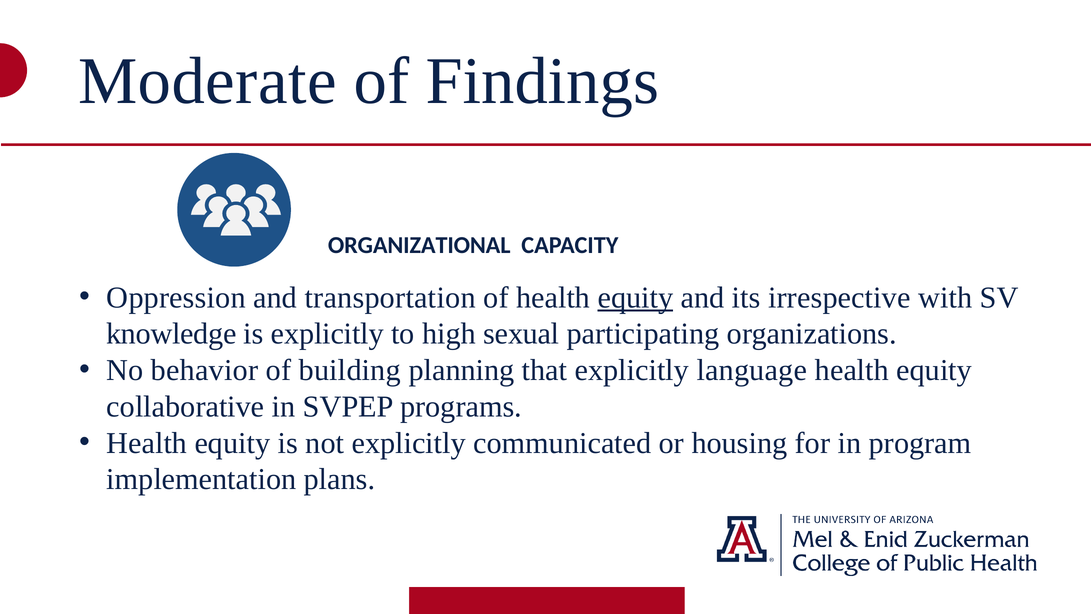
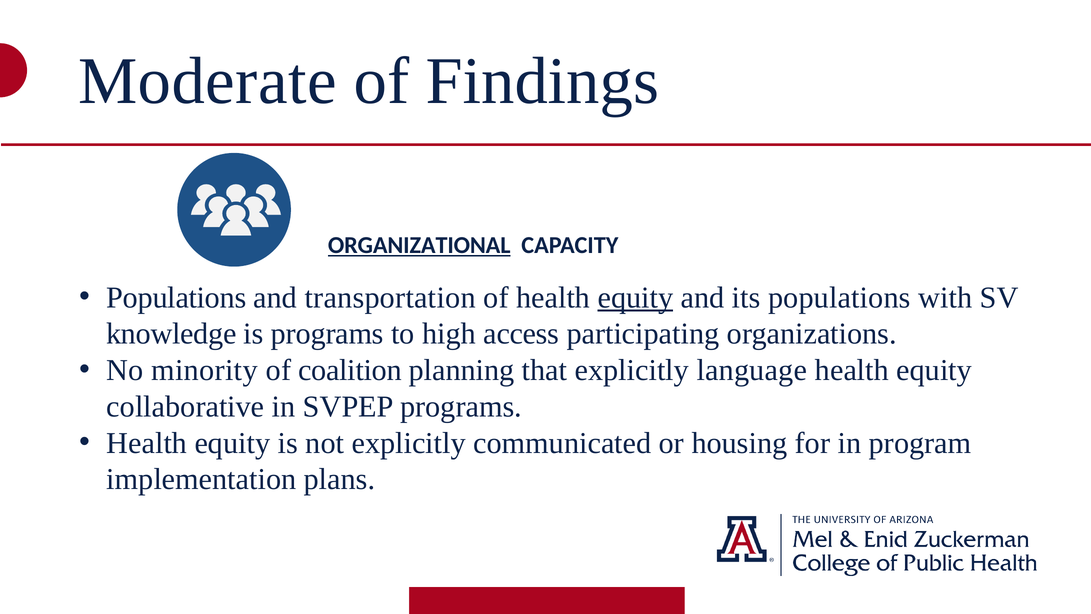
ORGANIZATIONAL underline: none -> present (419, 245)
Oppression: Oppression -> Populations (176, 297)
its irrespective: irrespective -> populations (839, 297)
is explicitly: explicitly -> programs (327, 334)
sexual: sexual -> access (521, 334)
behavior: behavior -> minority (205, 370)
building: building -> coalition (350, 370)
